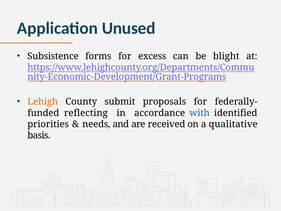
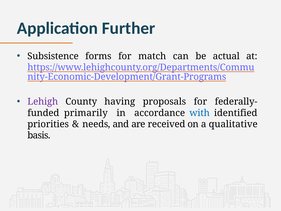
Unused: Unused -> Further (129, 28)
excess: excess -> match (152, 56)
blight: blight -> actual (226, 56)
Lehigh colour: orange -> purple (43, 102)
submit: submit -> having (120, 102)
reflecting: reflecting -> primarily (86, 113)
